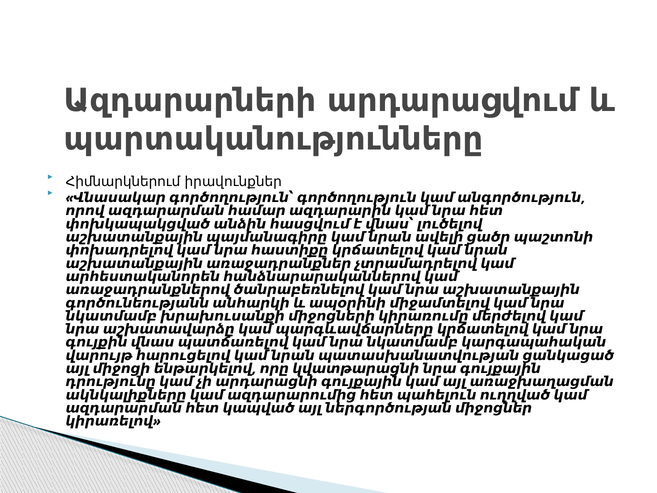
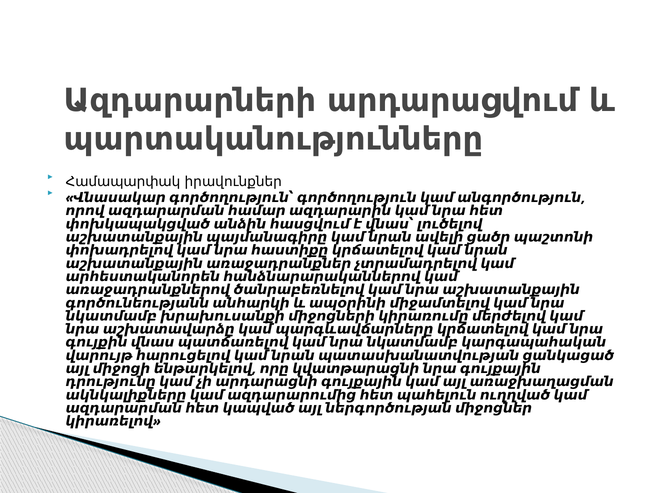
Հիմնարկներում: Հիմնարկներում -> Համապարփակ (123, 182)
